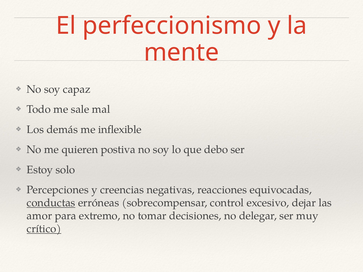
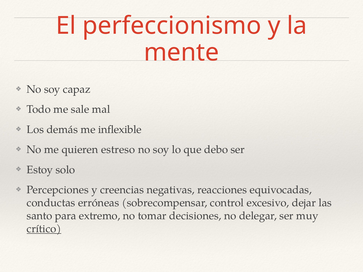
postiva: postiva -> estreso (118, 150)
conductas underline: present -> none (51, 203)
amor: amor -> santo (39, 216)
